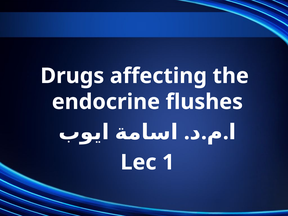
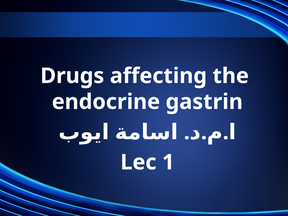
flushes: flushes -> gastrin (204, 102)
